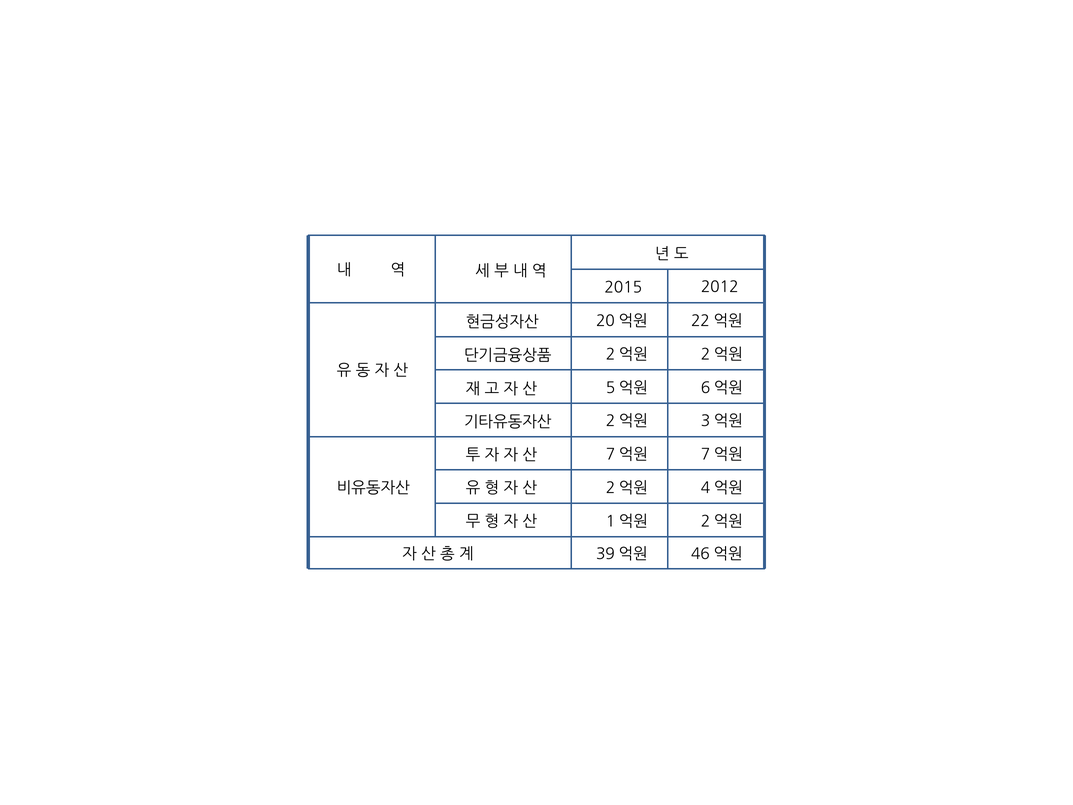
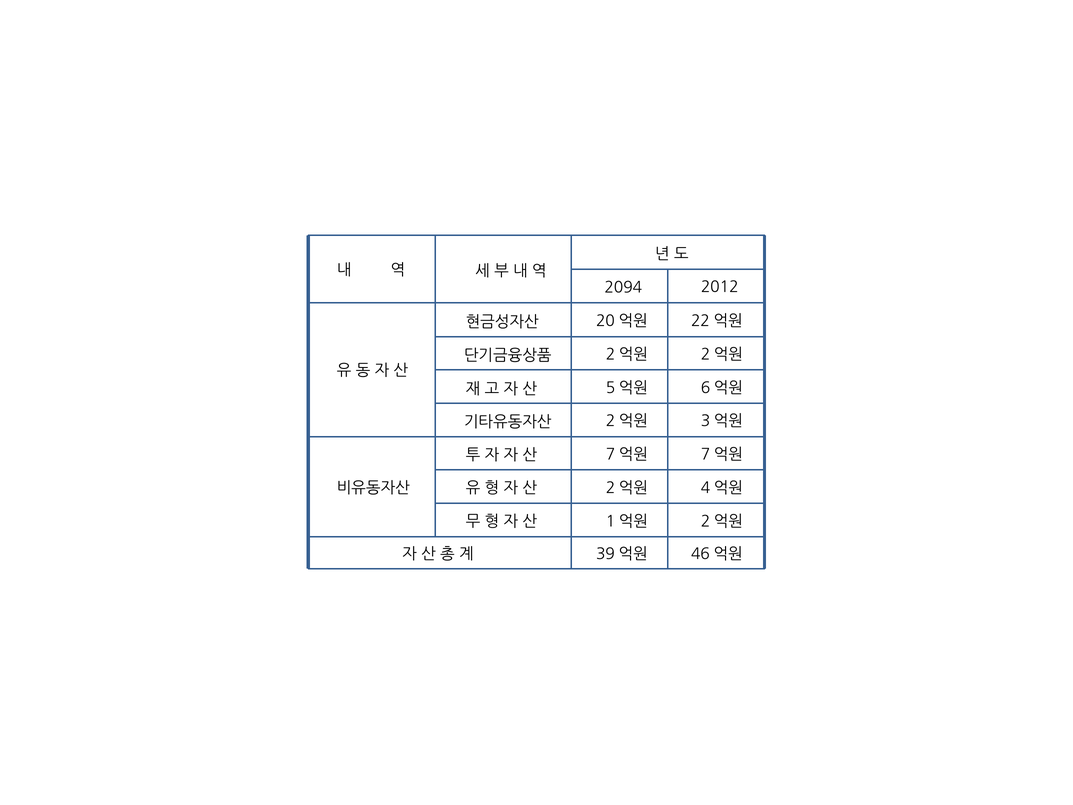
2015: 2015 -> 2094 (623, 287)
